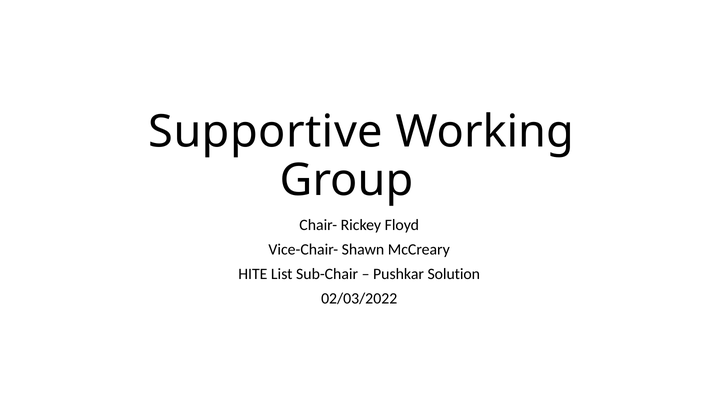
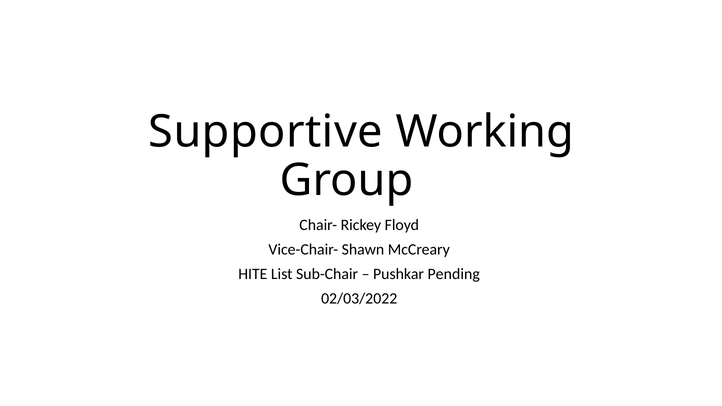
Solution: Solution -> Pending (454, 274)
